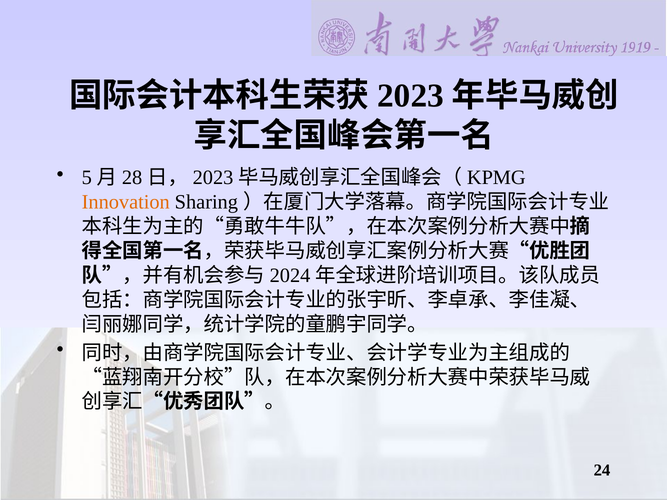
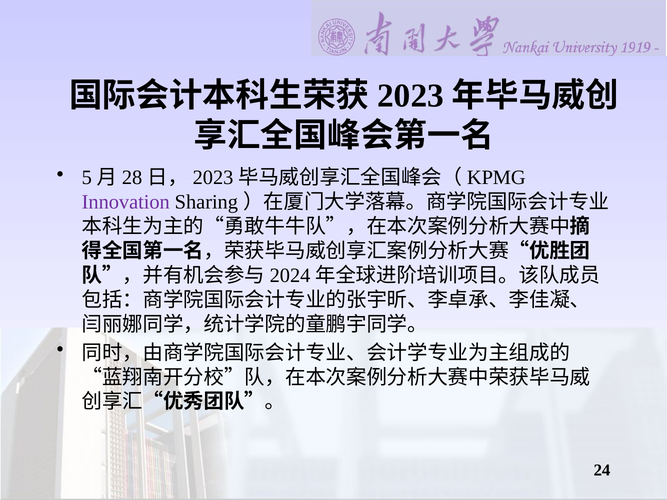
Innovation colour: orange -> purple (126, 202)
